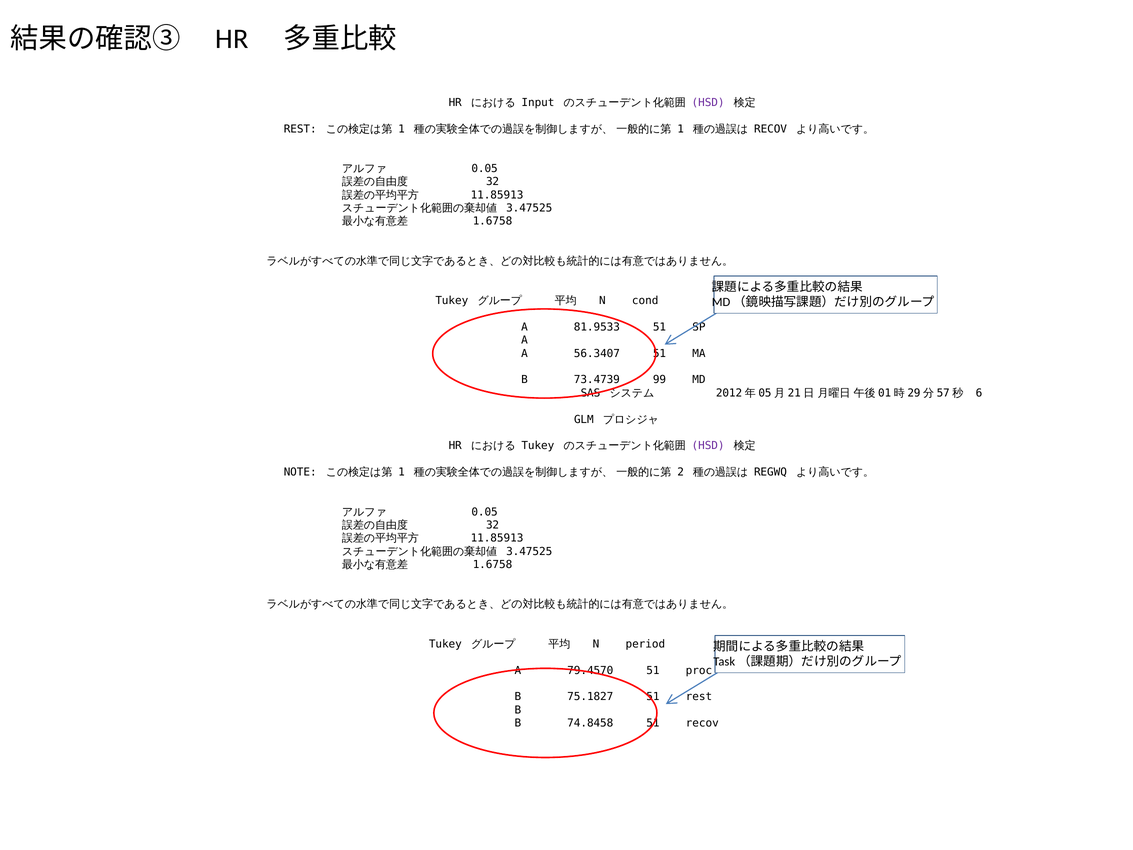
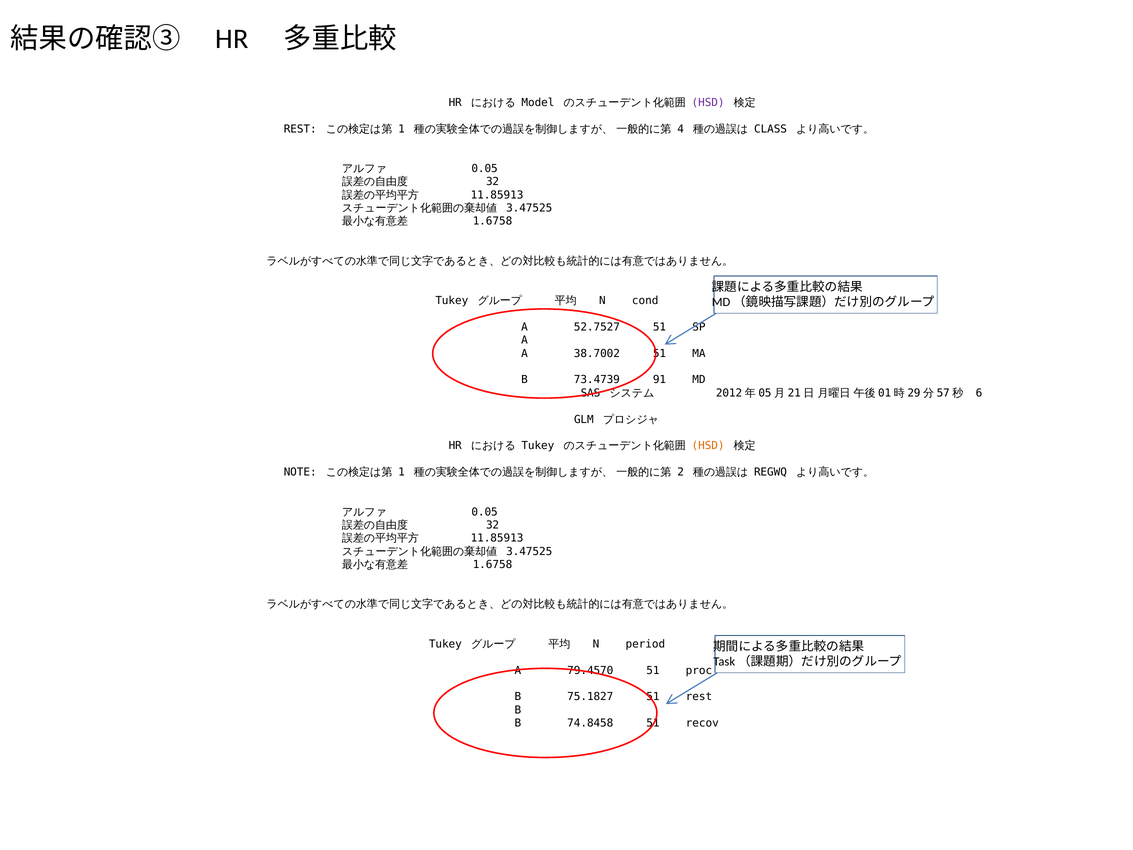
Input: Input -> Model (538, 102)
1: 1 -> 4 (681, 129)
RECOV: RECOV -> CLASS (771, 129)
81.9533: 81.9533 -> 52.7527 (597, 327)
56.3407: 56.3407 -> 38.7002 (597, 353)
99: 99 -> 91 (660, 380)
HSD colour: purple -> orange (708, 446)
